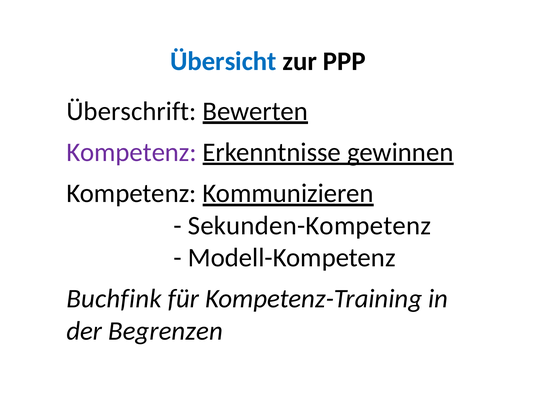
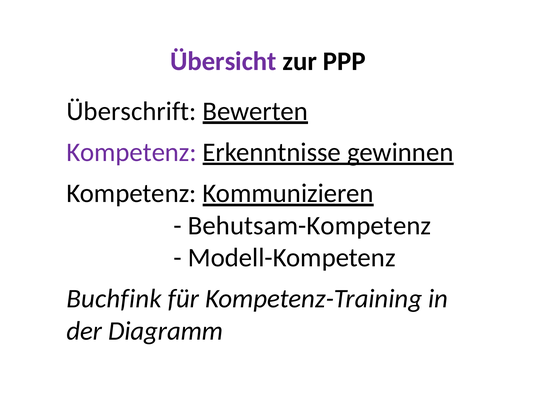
Übersicht colour: blue -> purple (223, 61)
Sekunden-Kompetenz: Sekunden-Kompetenz -> Behutsam-Kompetenz (310, 226)
Begrenzen: Begrenzen -> Diagramm (166, 331)
